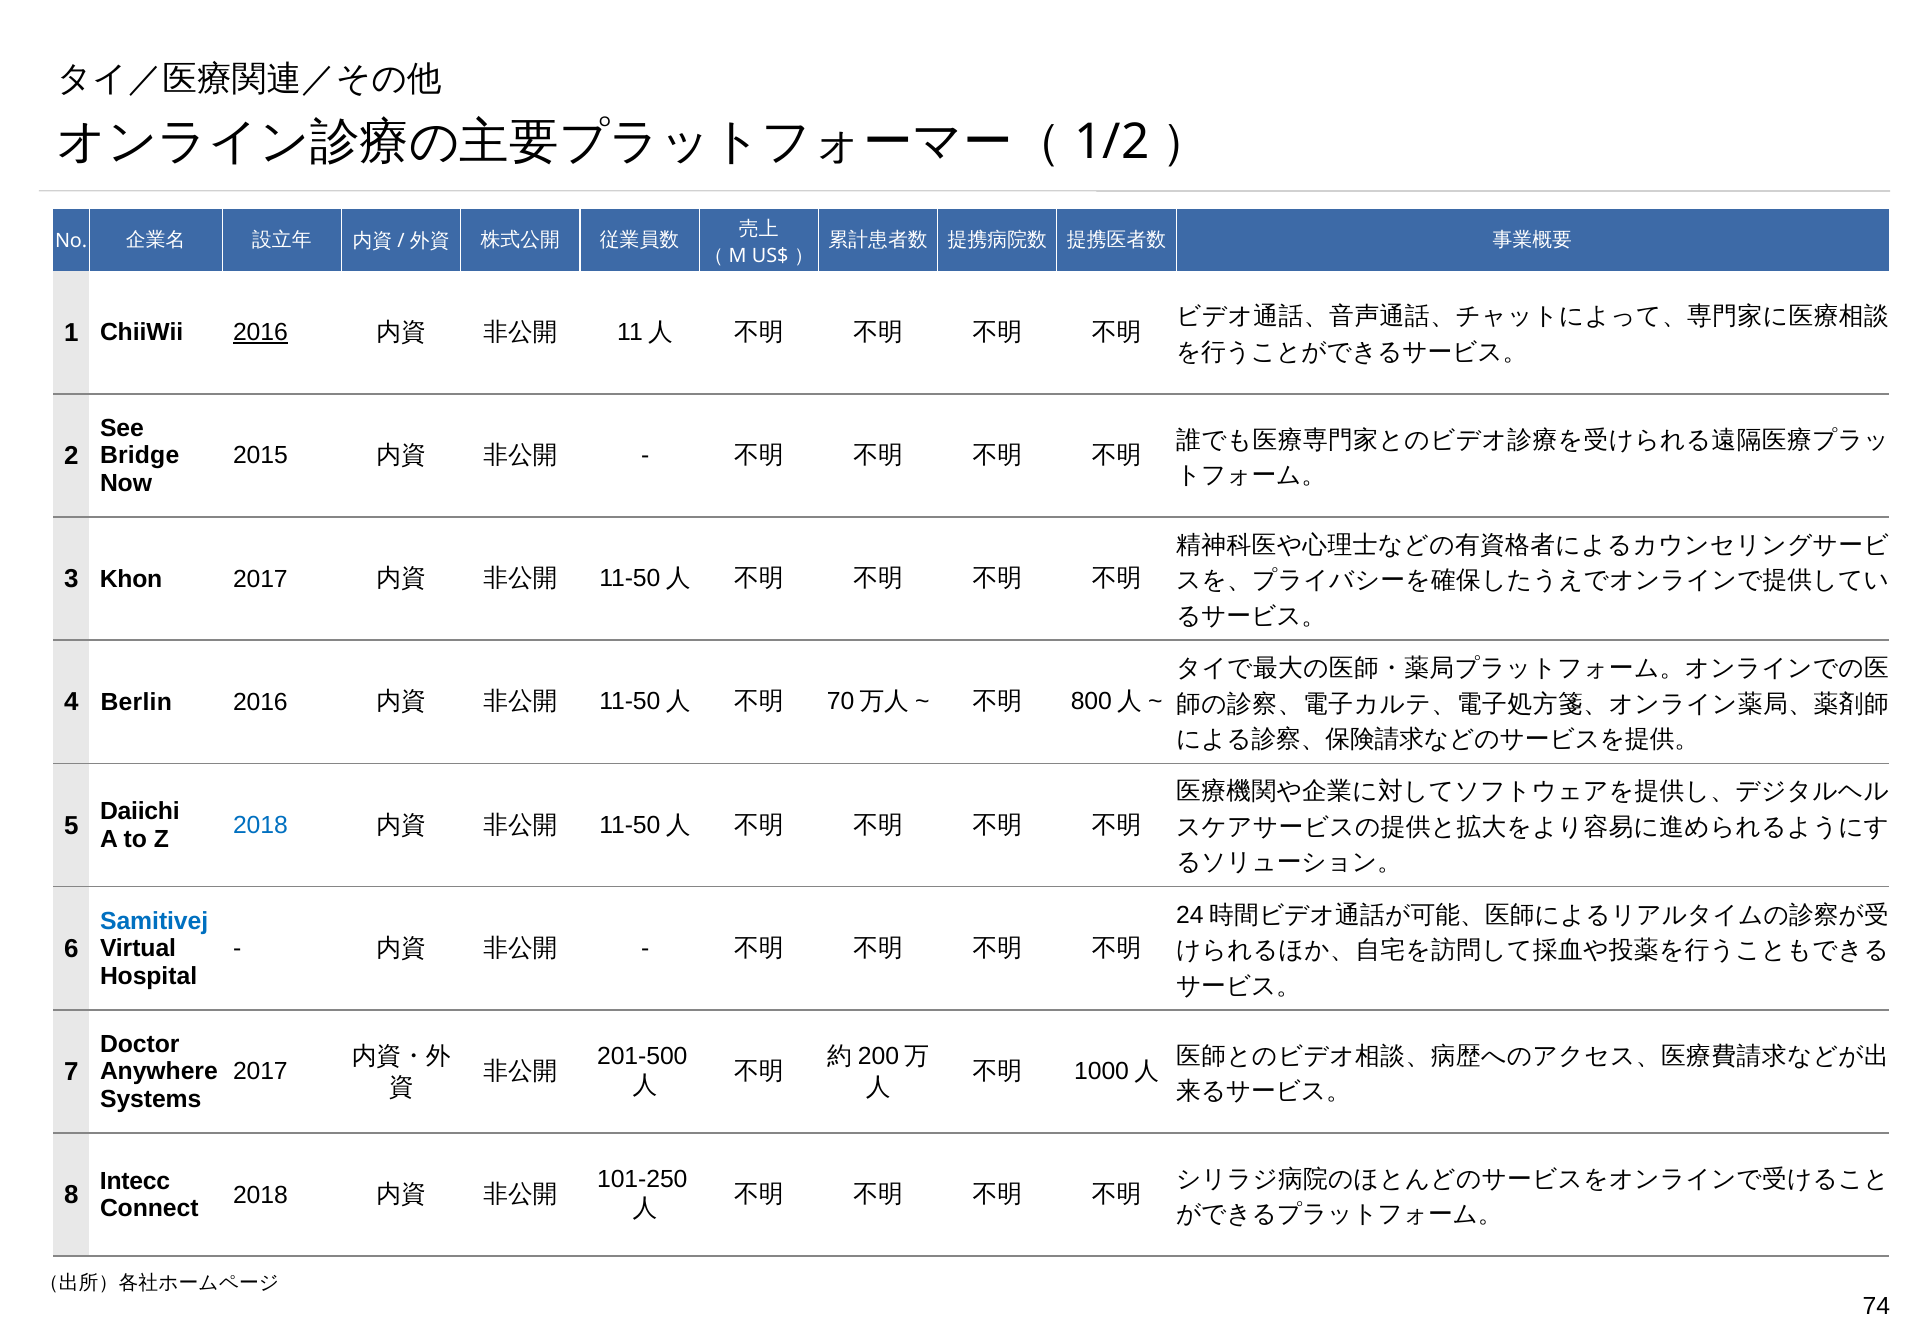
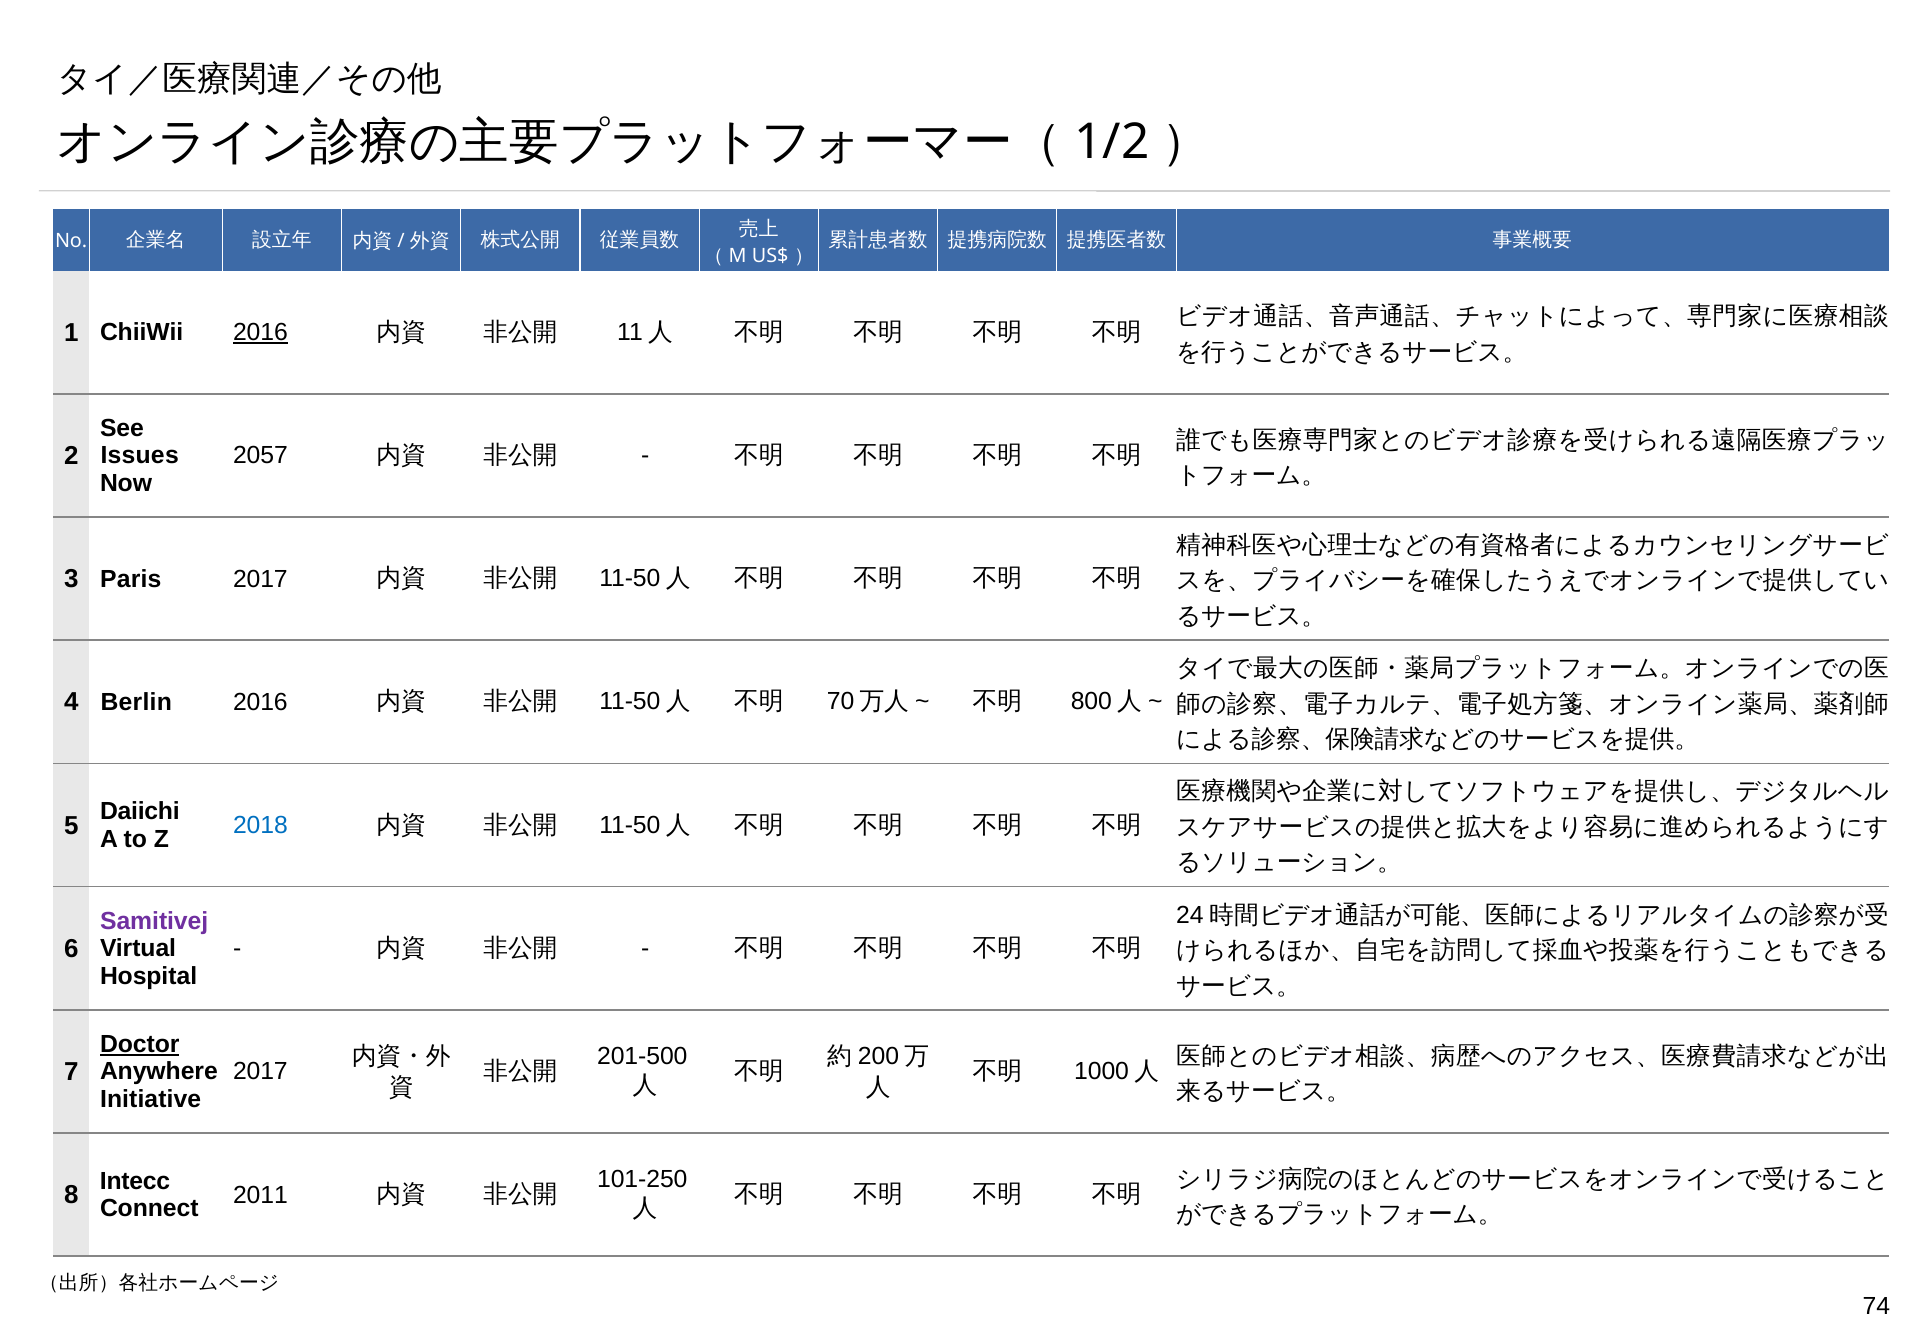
Bridge: Bridge -> Issues (140, 456)
2015: 2015 -> 2057 (260, 456)
Khon: Khon -> Paris (131, 579)
Samitivej colour: blue -> purple (154, 921)
Doctor underline: none -> present (140, 1044)
Systems: Systems -> Initiative (151, 1100)
2018: 2018 -> 2011 (260, 1195)
